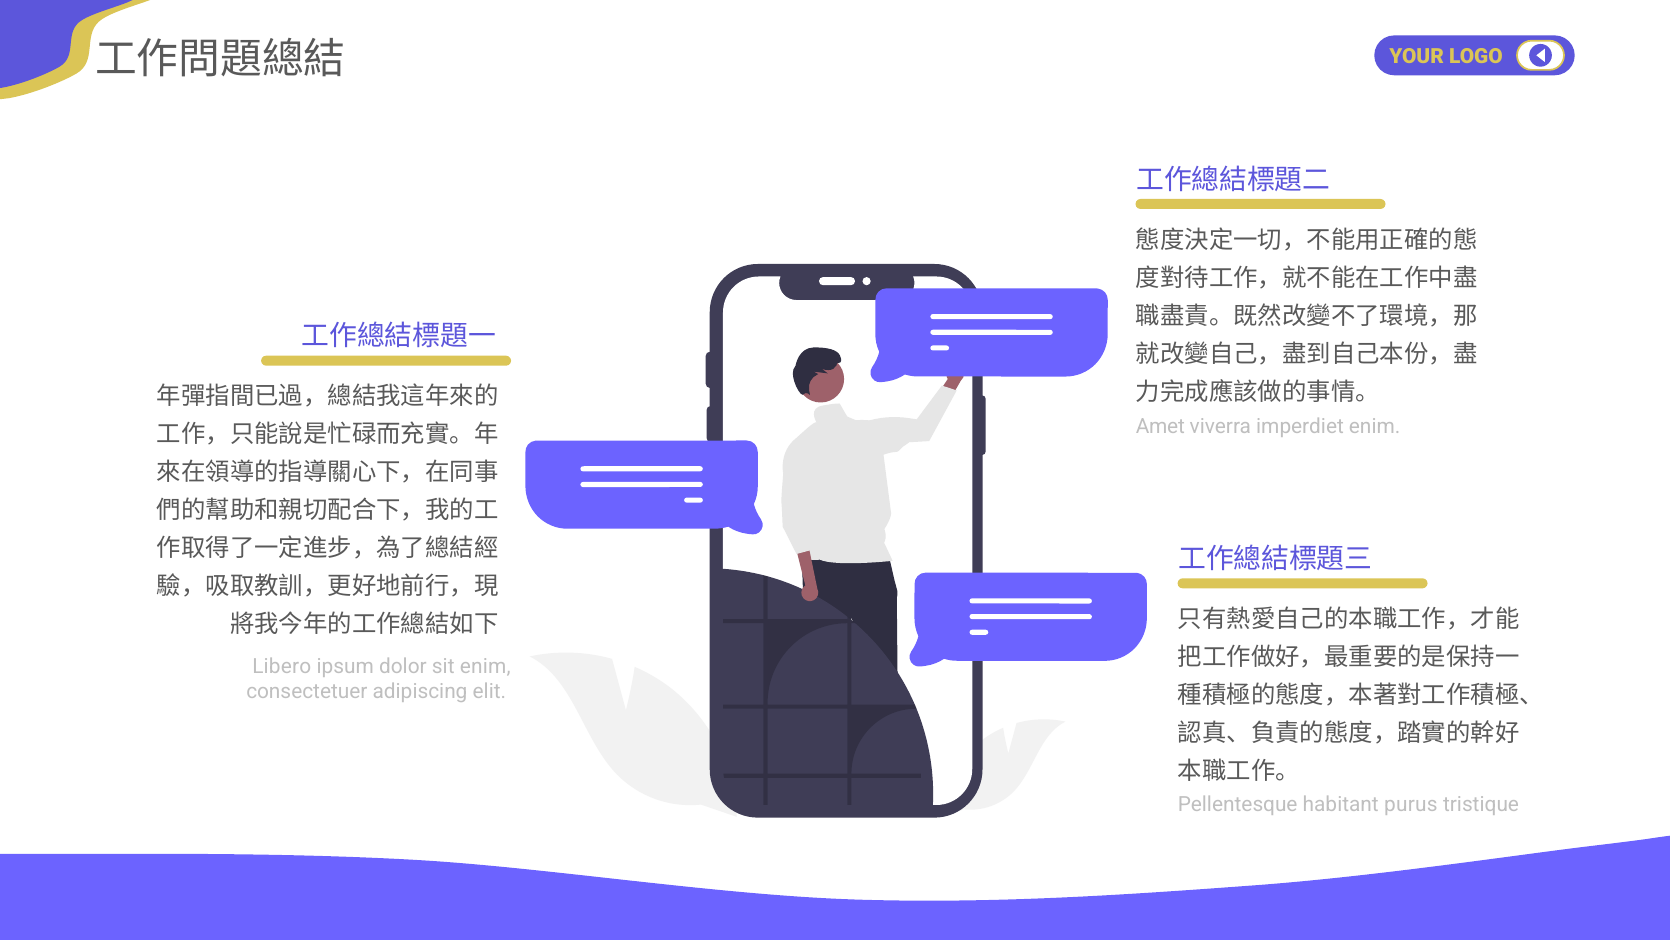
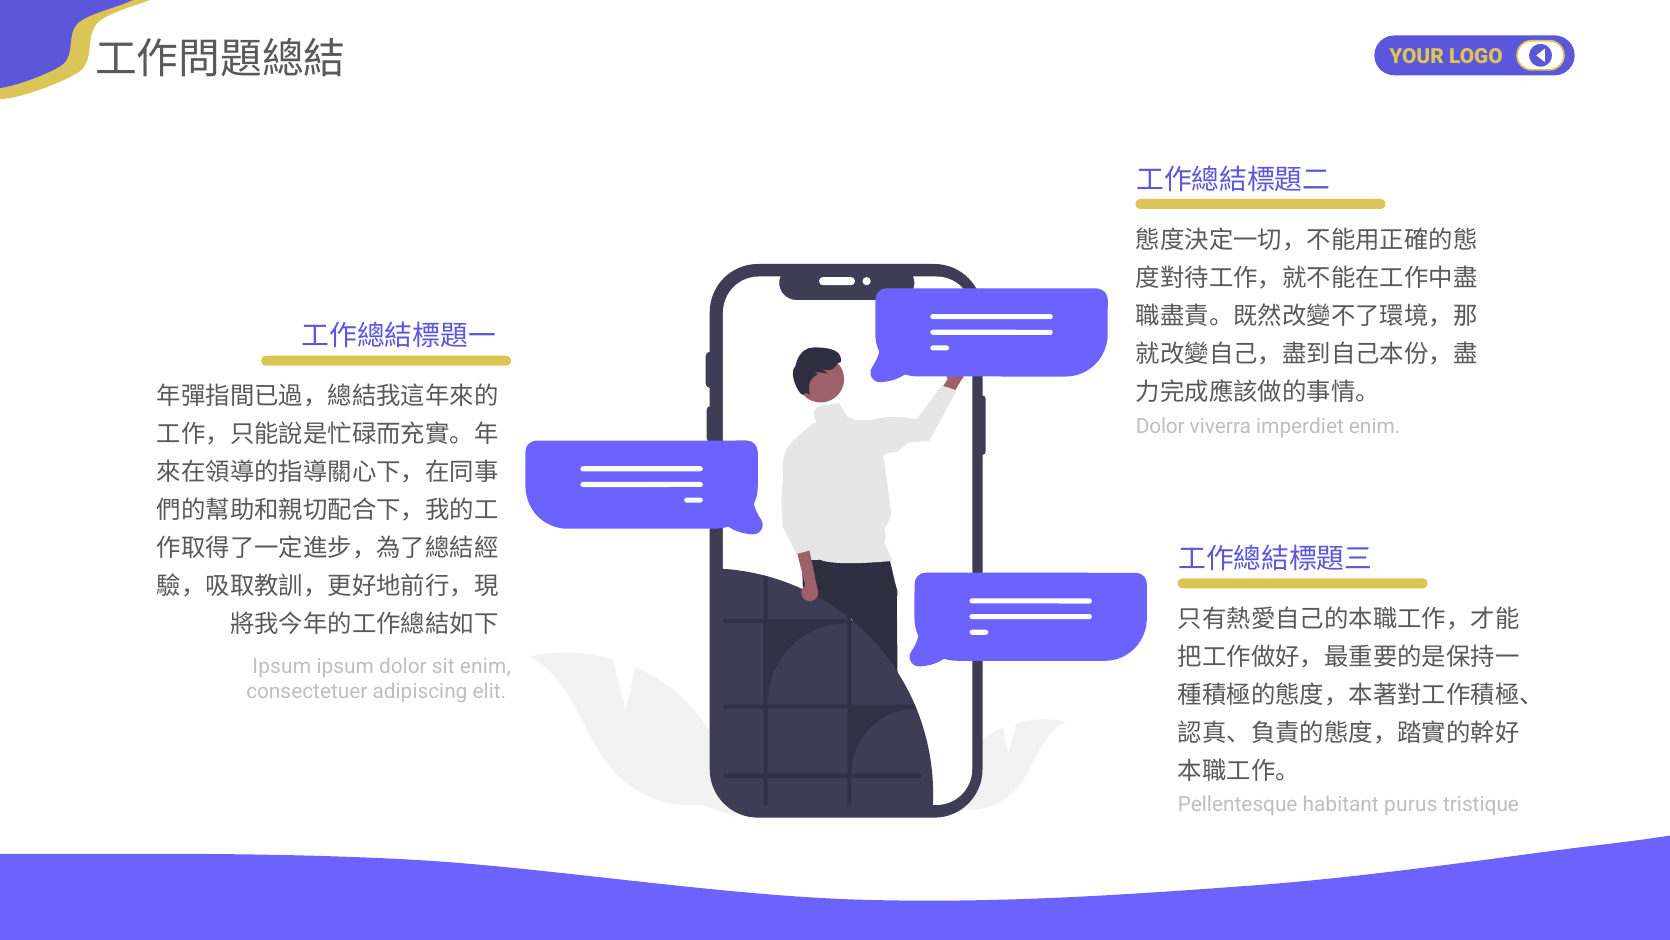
Amet: Amet -> Dolor (1160, 427)
Libero: Libero -> Ipsum (282, 666)
